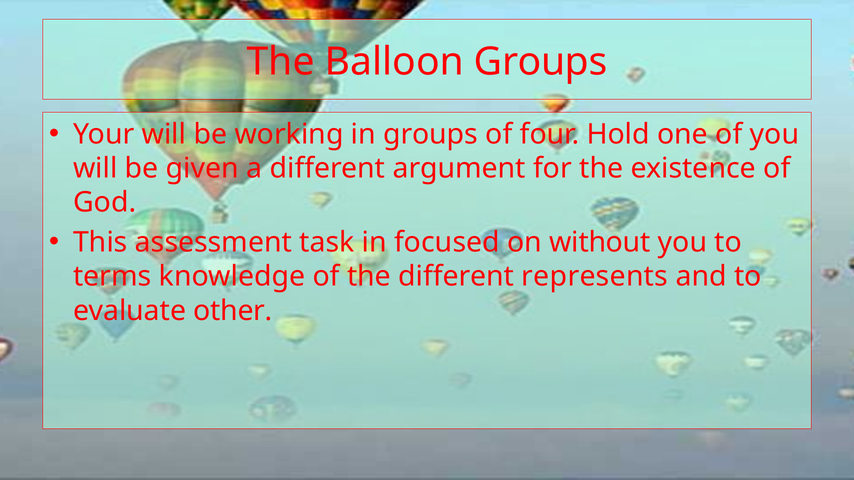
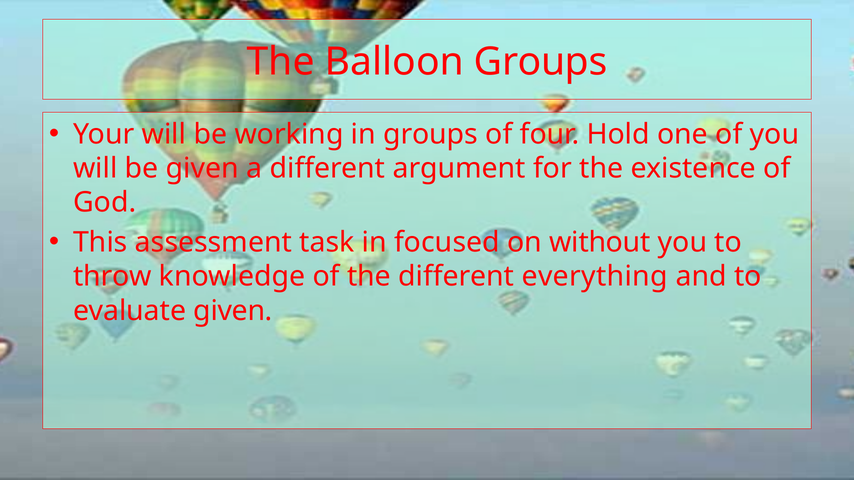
terms: terms -> throw (112, 277)
represents: represents -> everything (595, 277)
evaluate other: other -> given (233, 311)
